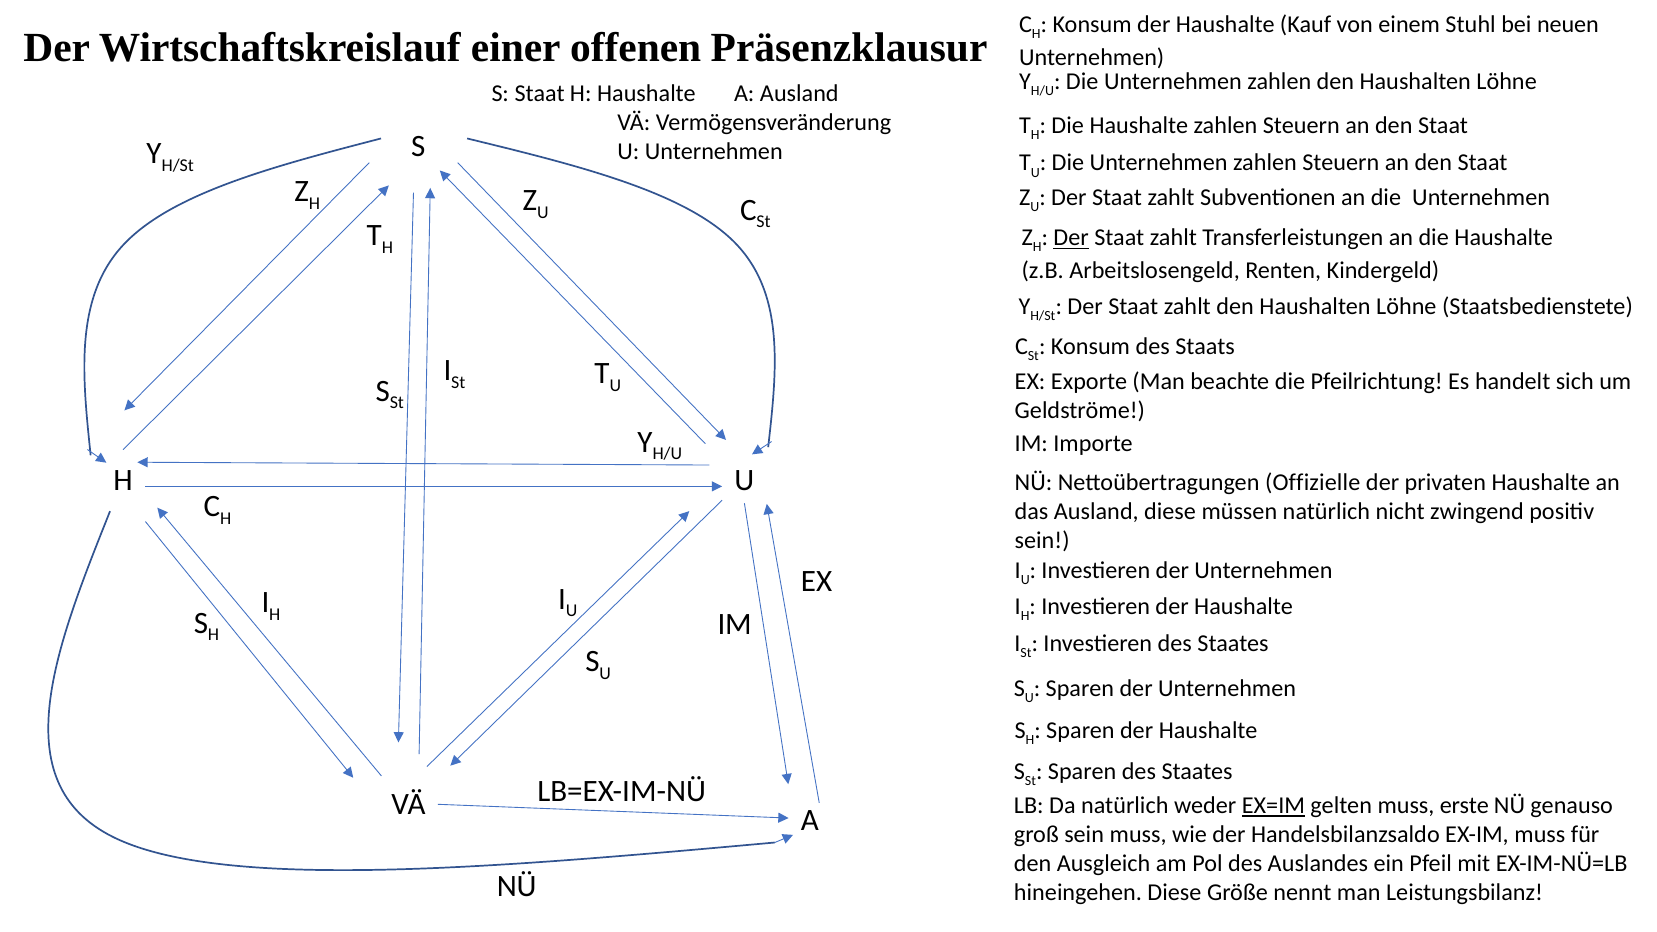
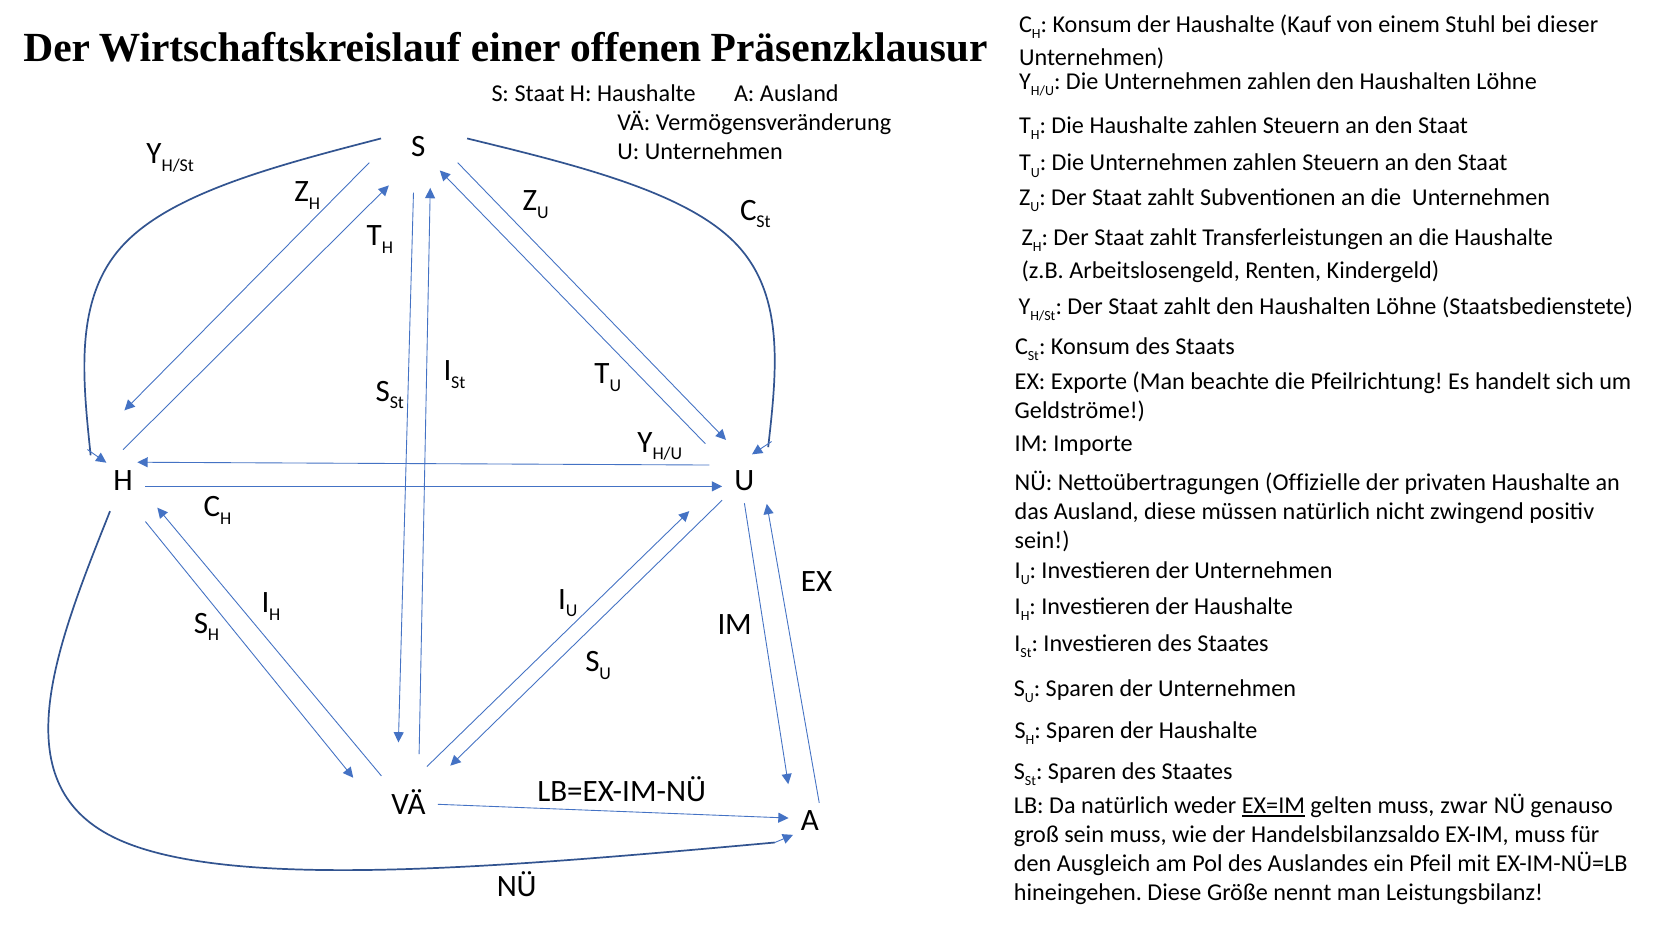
neuen: neuen -> dieser (1568, 25)
Der underline: present -> none (1071, 238)
erste: erste -> zwar (1464, 806)
